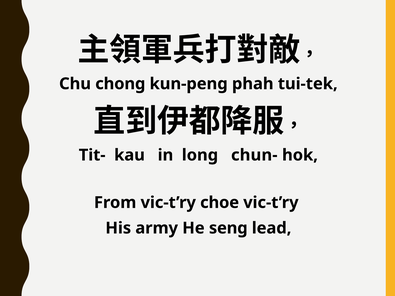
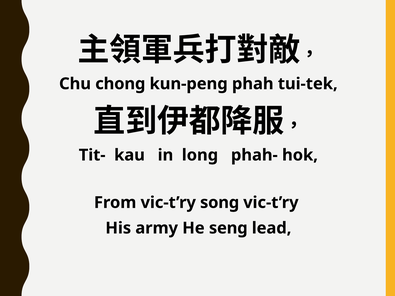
chun-: chun- -> phah- (254, 155)
choe: choe -> song (220, 203)
